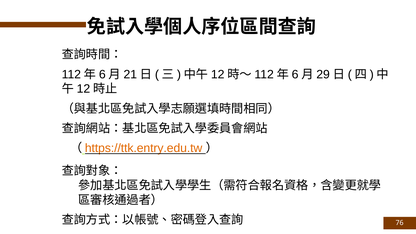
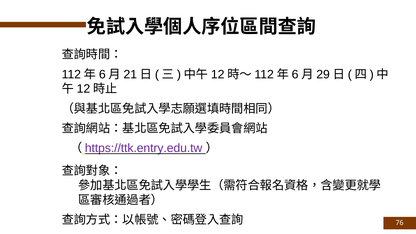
https://ttk.entry.edu.tw colour: orange -> purple (144, 148)
